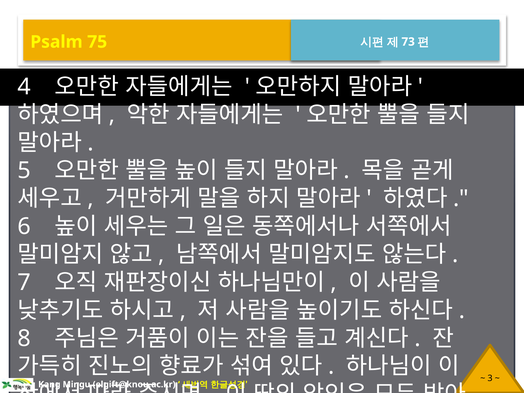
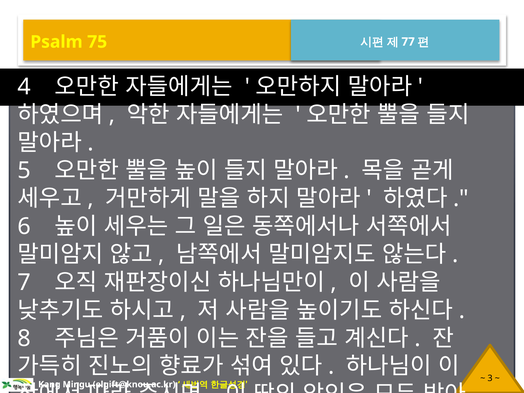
73: 73 -> 77 (408, 42)
